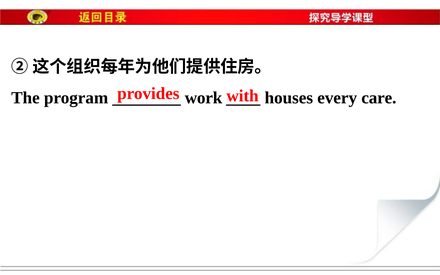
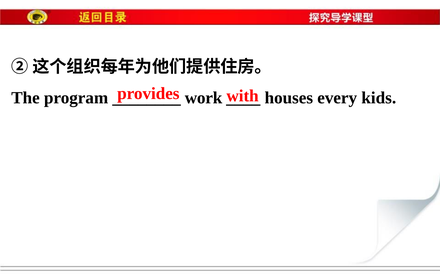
care: care -> kids (379, 98)
